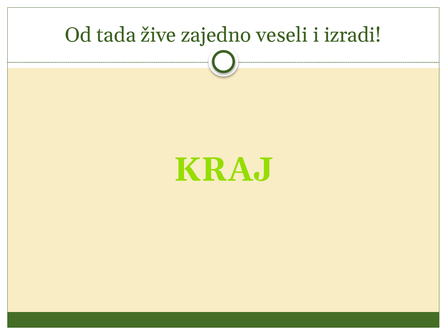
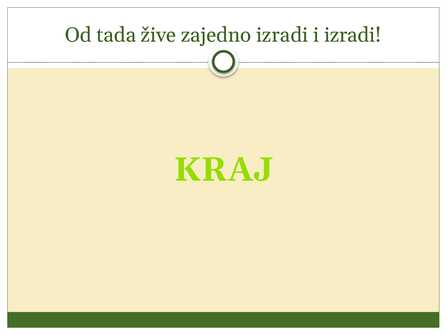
zajedno veseli: veseli -> izradi (282, 35)
